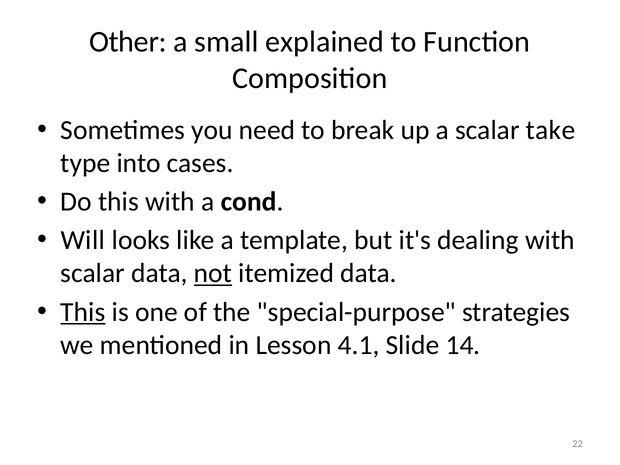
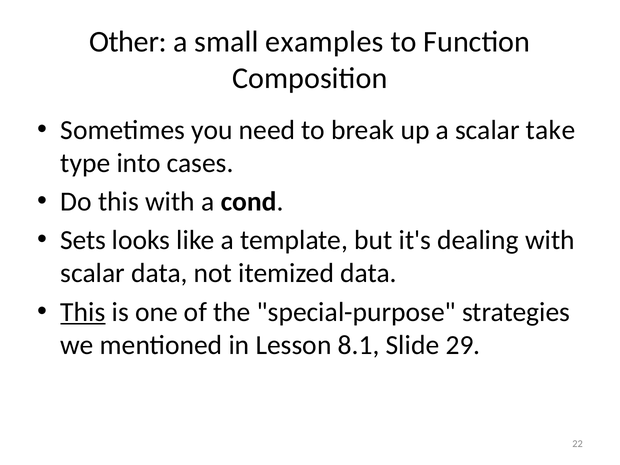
explained: explained -> examples (325, 42)
Will: Will -> Sets (83, 240)
not underline: present -> none (213, 273)
4.1: 4.1 -> 8.1 (359, 345)
14: 14 -> 29 (463, 345)
